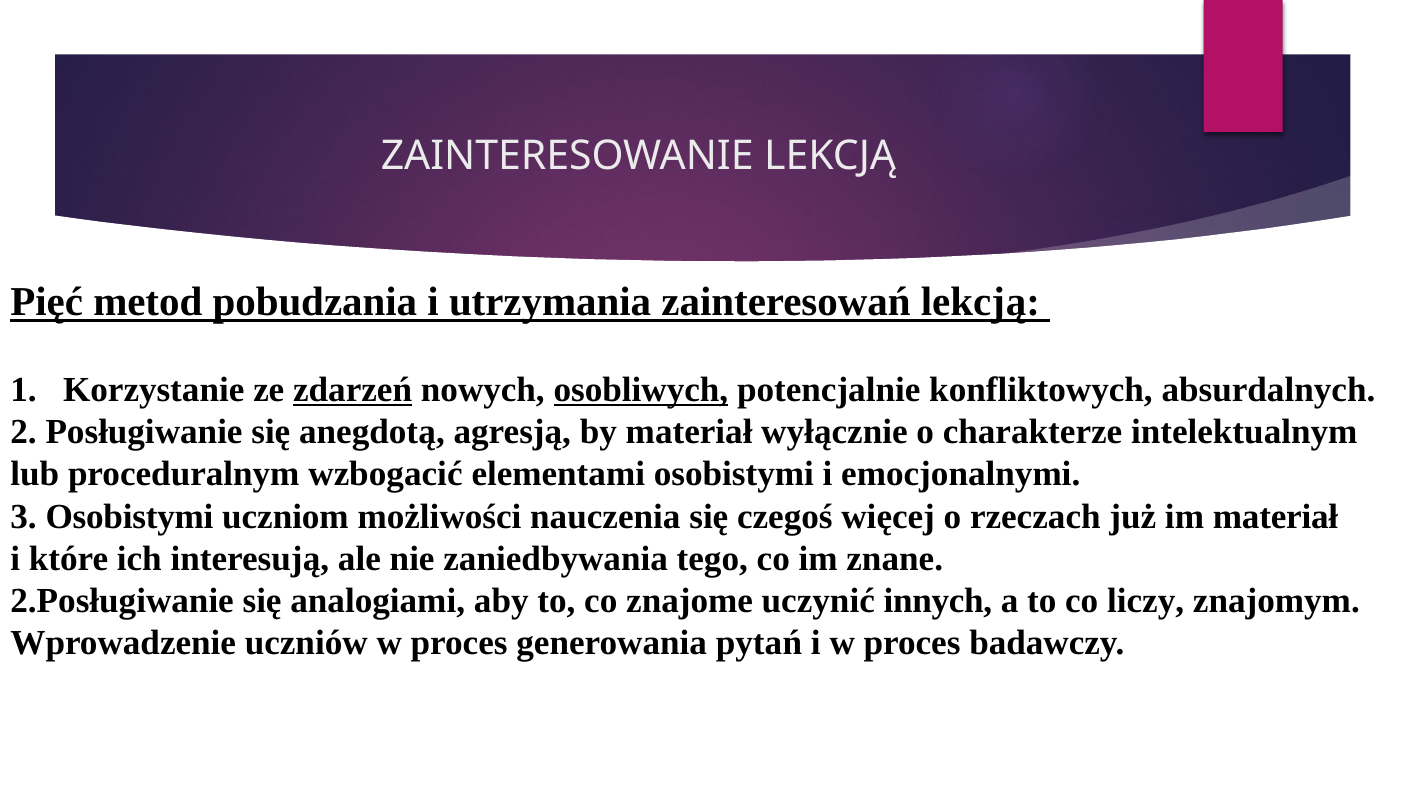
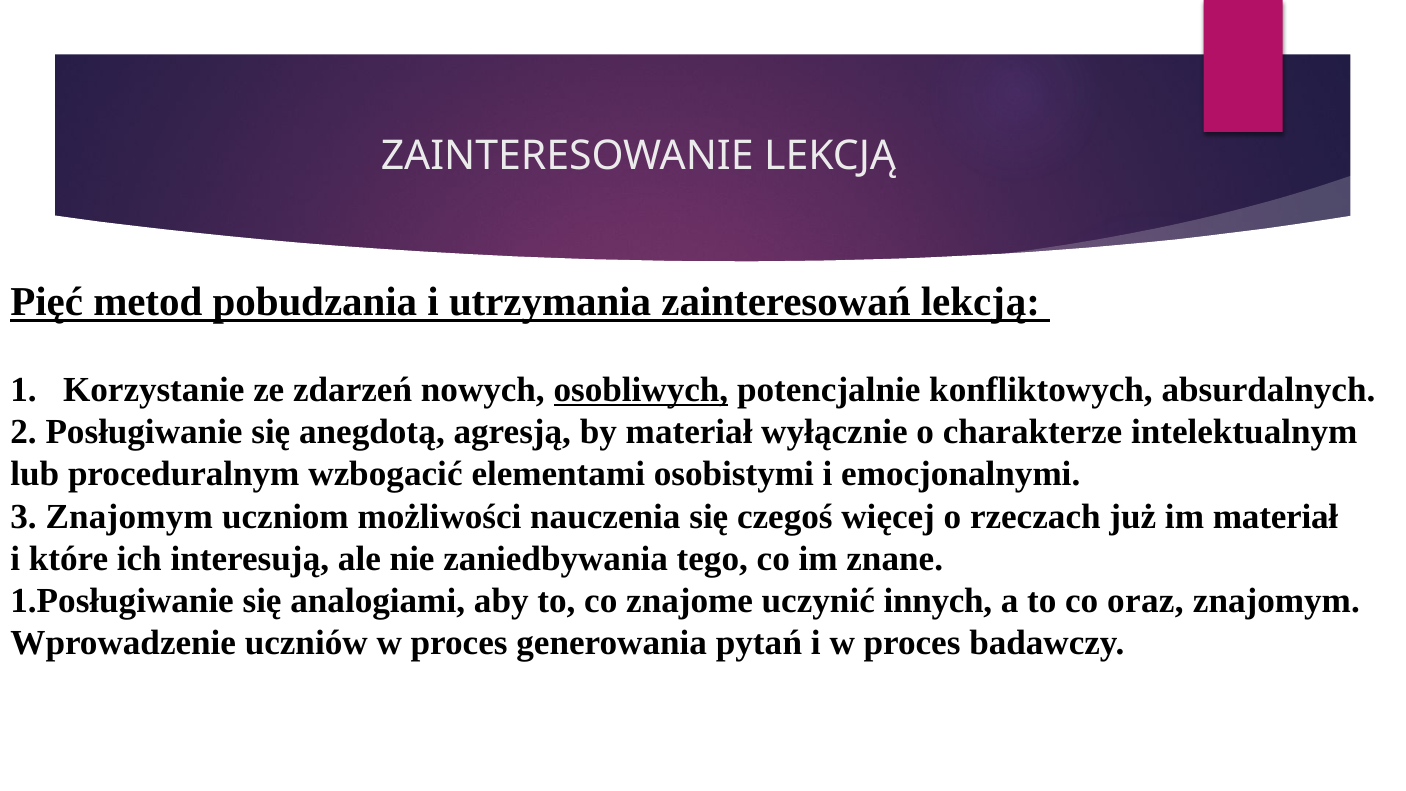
zdarzeń underline: present -> none (353, 390)
3 Osobistymi: Osobistymi -> Znajomym (129, 516)
2.Posługiwanie: 2.Posługiwanie -> 1.Posługiwanie (122, 601)
liczy: liczy -> oraz (1145, 601)
